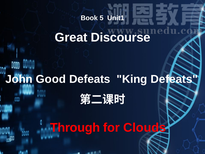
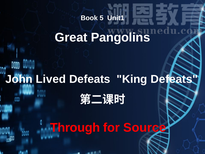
Discourse: Discourse -> Pangolins (121, 37)
Good: Good -> Lived (51, 79)
Clouds: Clouds -> Source (145, 127)
